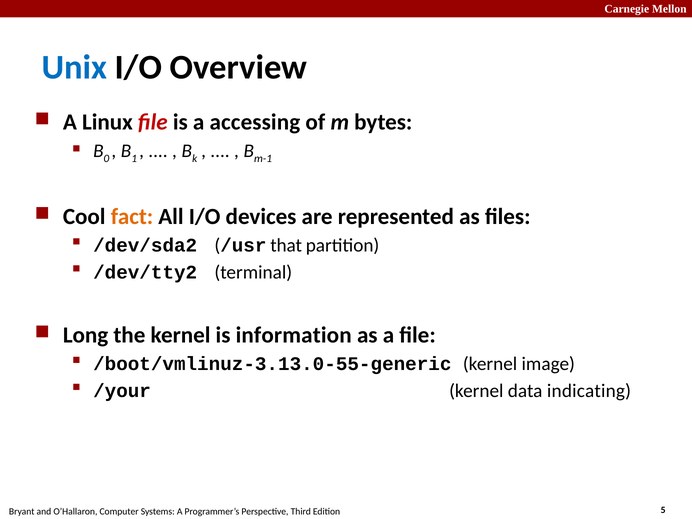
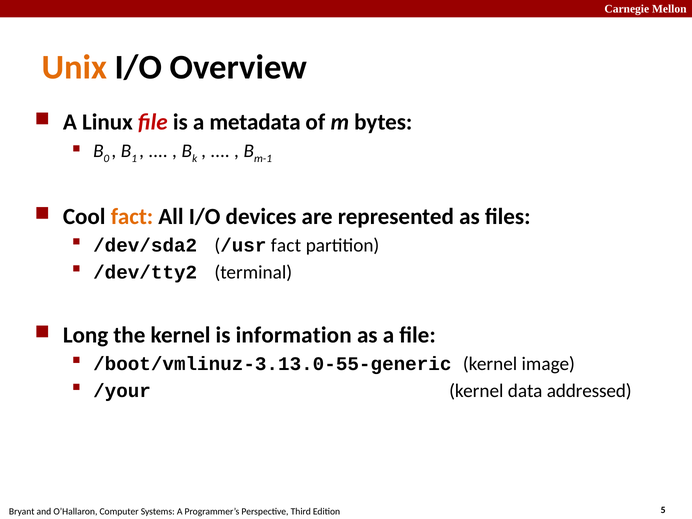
Unix colour: blue -> orange (74, 67)
accessing: accessing -> metadata (255, 122)
/usr that: that -> fact (286, 246)
indicating: indicating -> addressed (589, 391)
